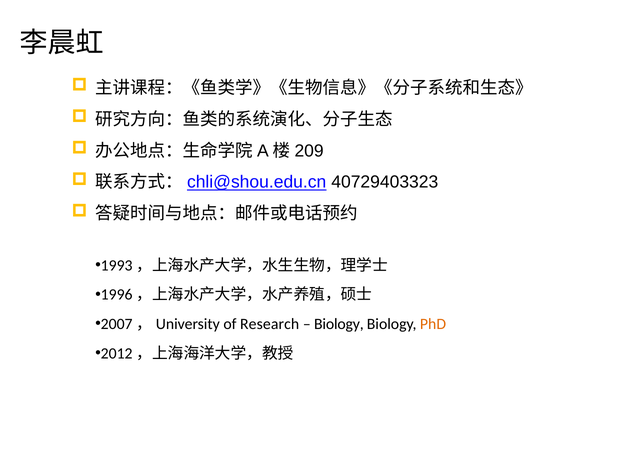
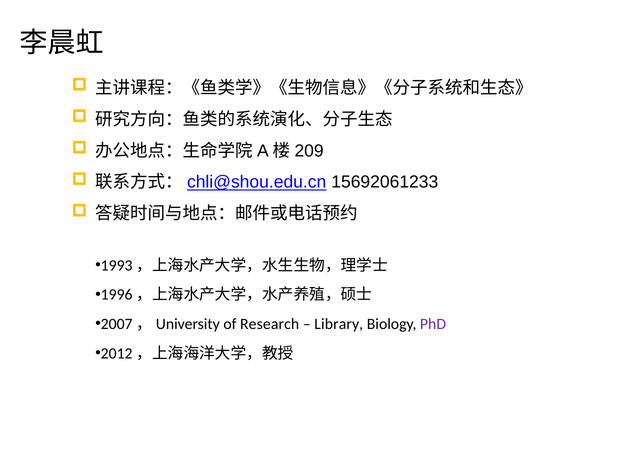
40729403323: 40729403323 -> 15692061233 (385, 182)
Biology: Biology -> Library (339, 324)
PhD colour: orange -> purple (433, 324)
